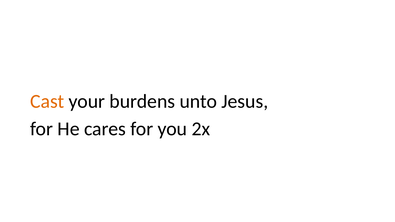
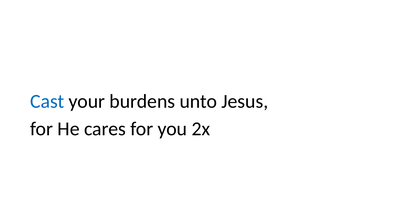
Cast colour: orange -> blue (47, 101)
